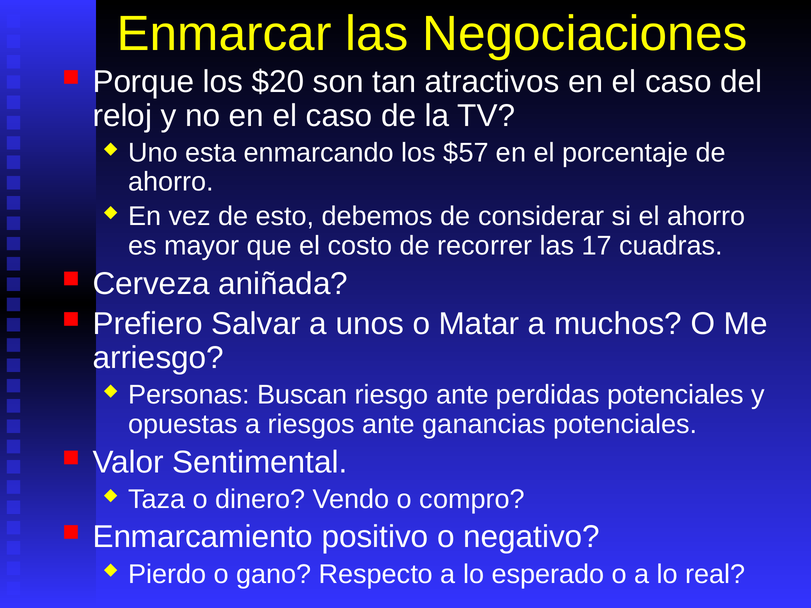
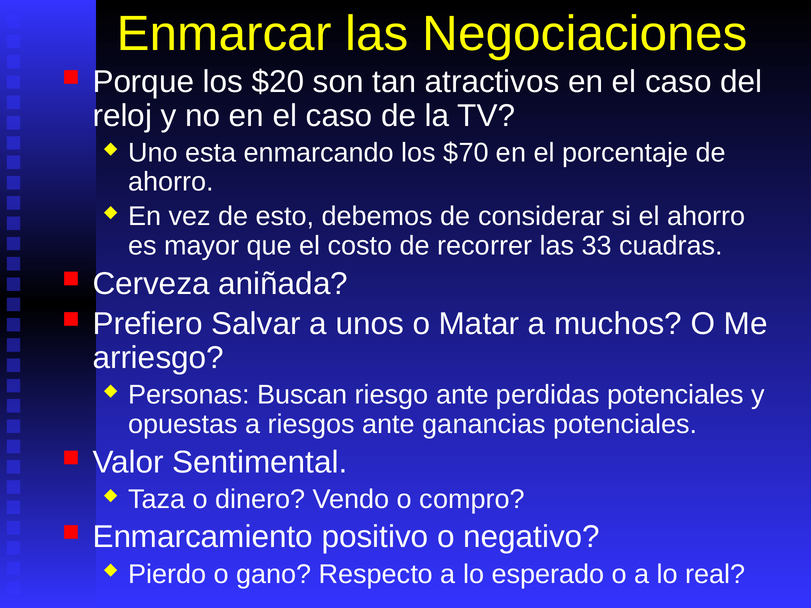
$57: $57 -> $70 (466, 153)
17: 17 -> 33 (597, 246)
